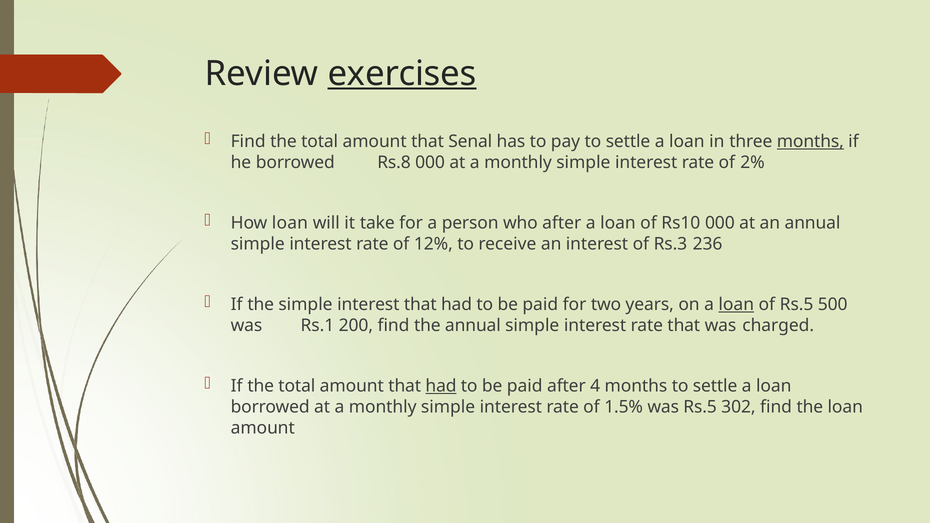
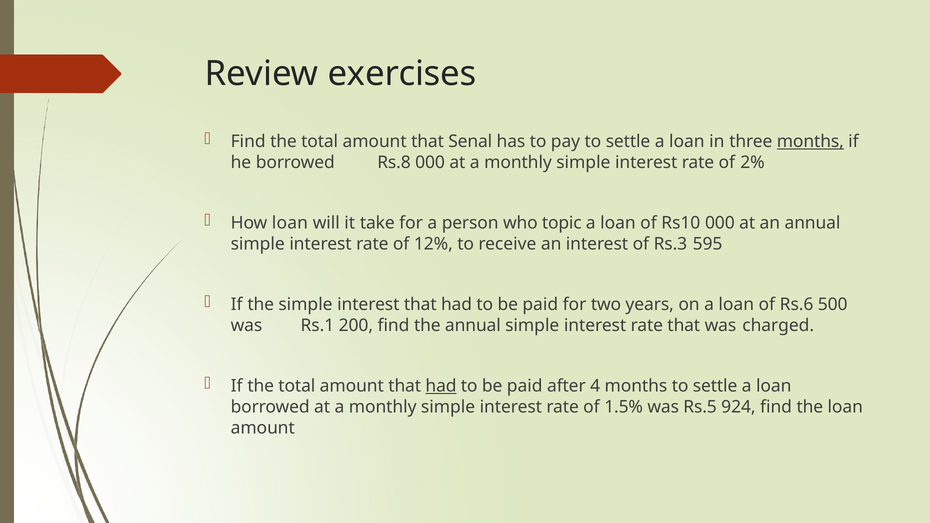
exercises underline: present -> none (402, 74)
who after: after -> topic (562, 223)
236: 236 -> 595 (708, 244)
loan underline: present -> none (736, 305)
of Rs.5: Rs.5 -> Rs.6 (797, 305)
302: 302 -> 924 (738, 407)
